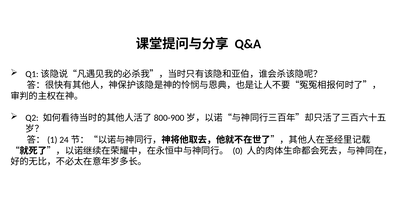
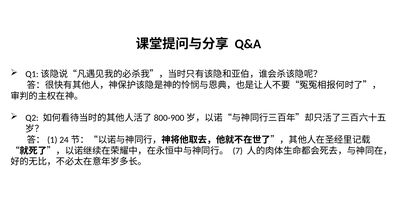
0: 0 -> 7 (238, 150)
